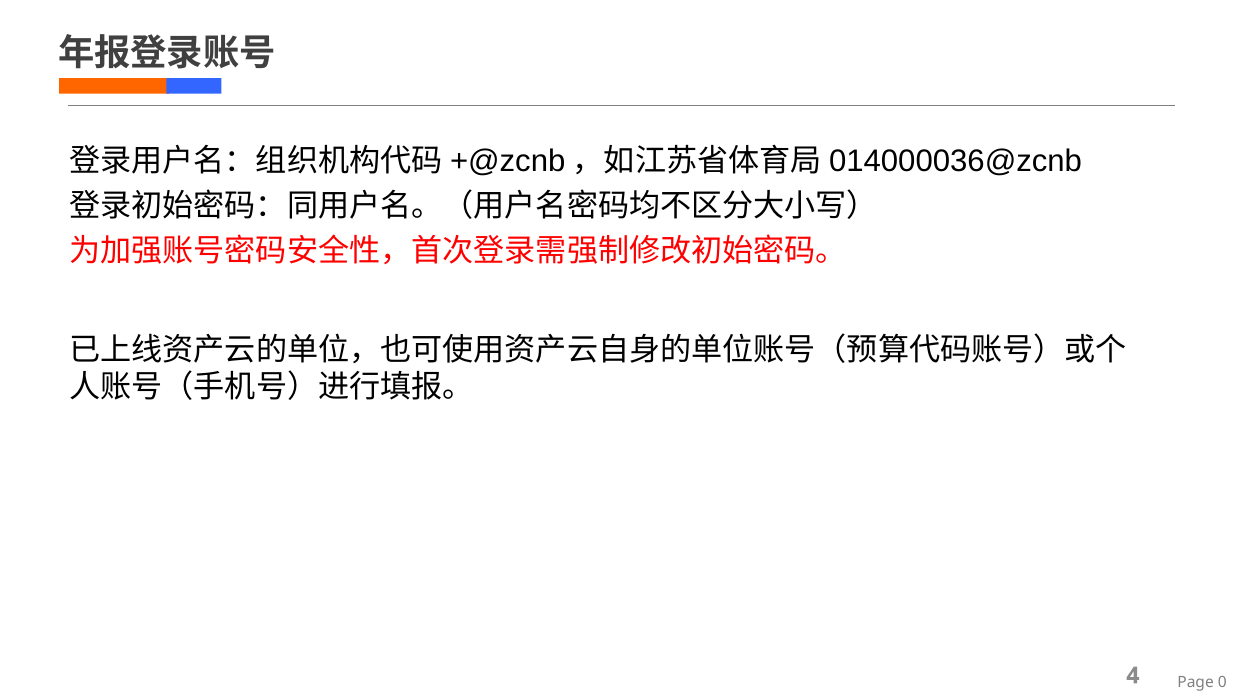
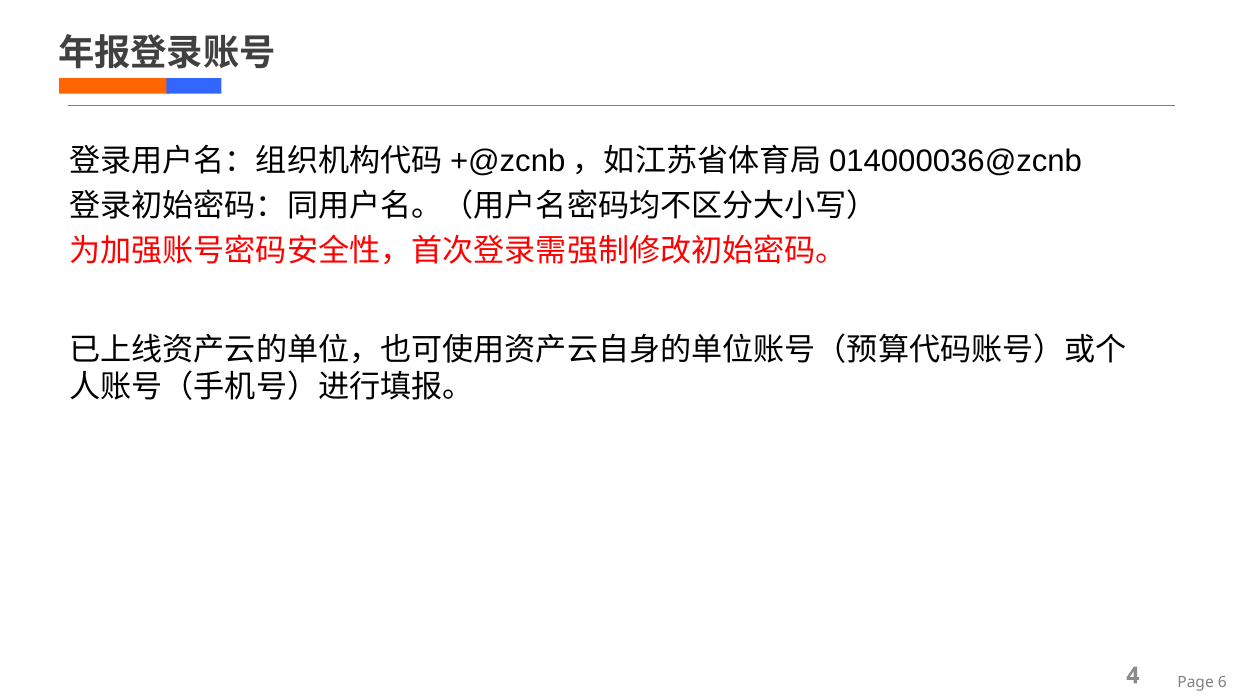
0: 0 -> 6 (1222, 682)
